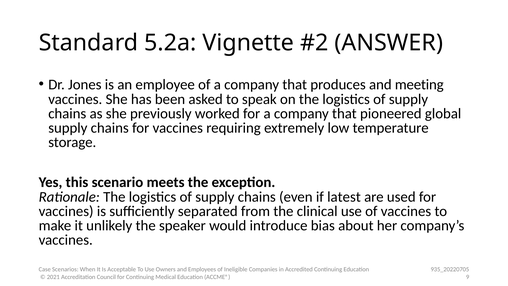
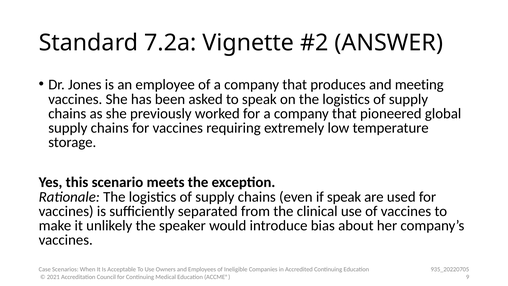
5.2a: 5.2a -> 7.2a (170, 43)
if latest: latest -> speak (344, 197)
